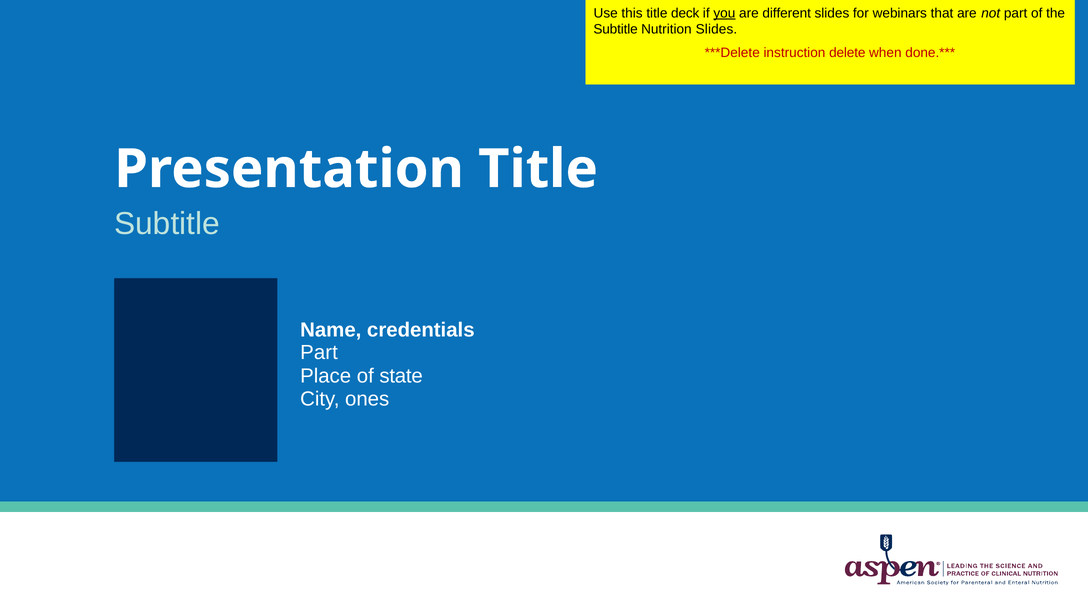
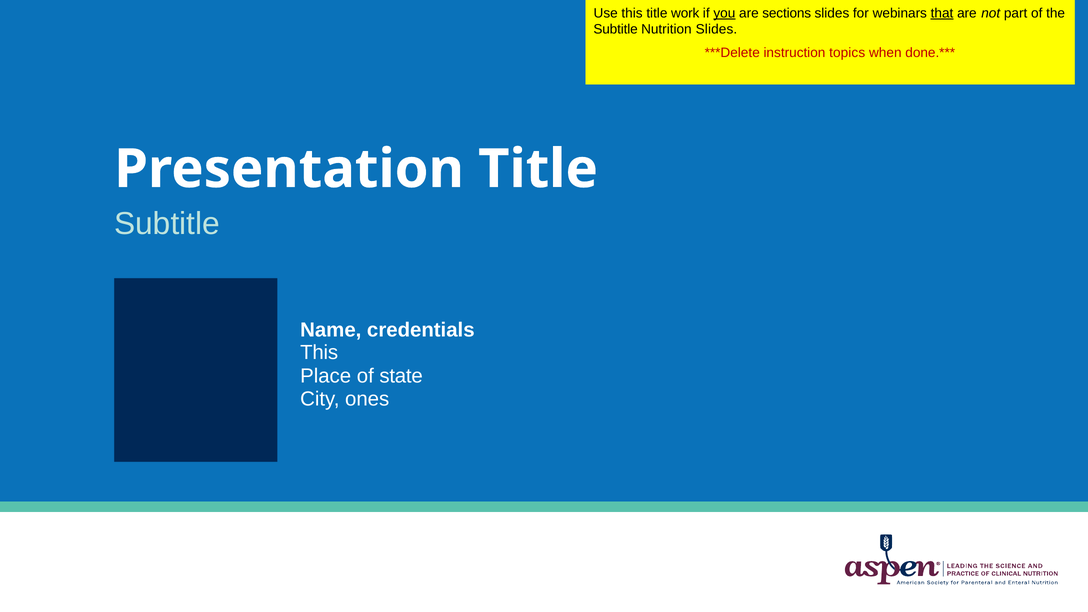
deck: deck -> work (685, 13)
different: different -> sections (787, 13)
that underline: none -> present (942, 13)
delete: delete -> topics (847, 53)
Part: Part -> This (319, 353)
